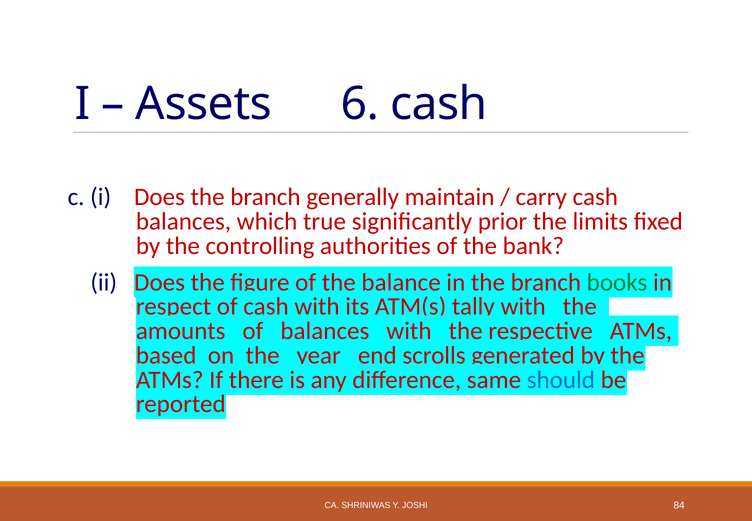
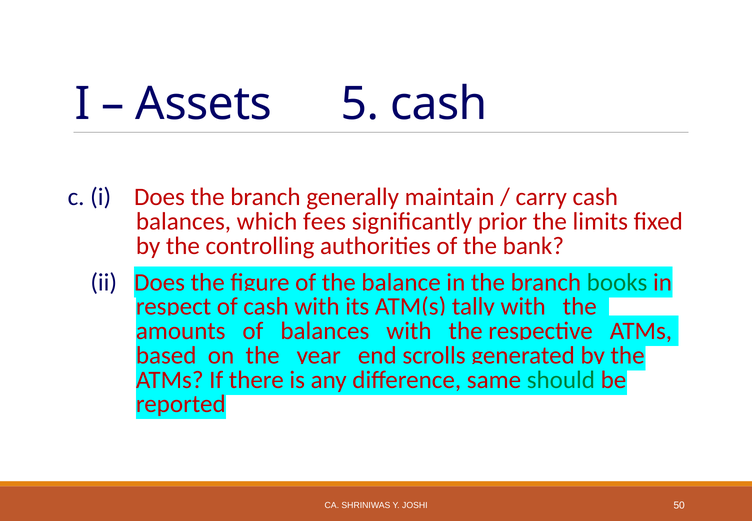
6: 6 -> 5 (360, 104)
true: true -> fees (324, 221)
should colour: blue -> green (561, 380)
84: 84 -> 50 (679, 505)
